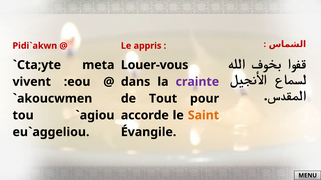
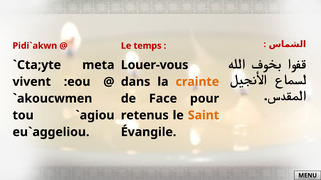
appris: appris -> temps (148, 46)
crainte colour: purple -> orange (197, 82)
Tout: Tout -> Face (163, 99)
accorde: accorde -> retenus (145, 116)
